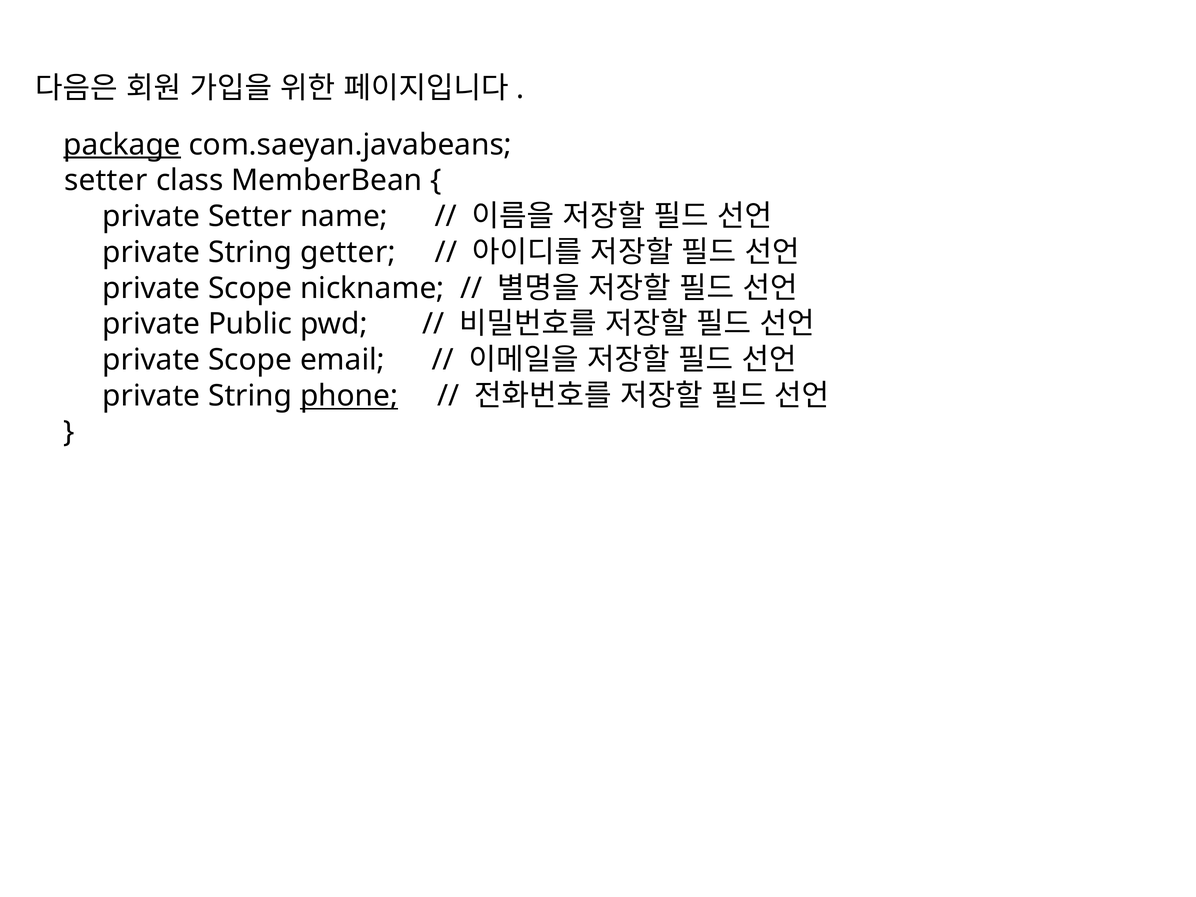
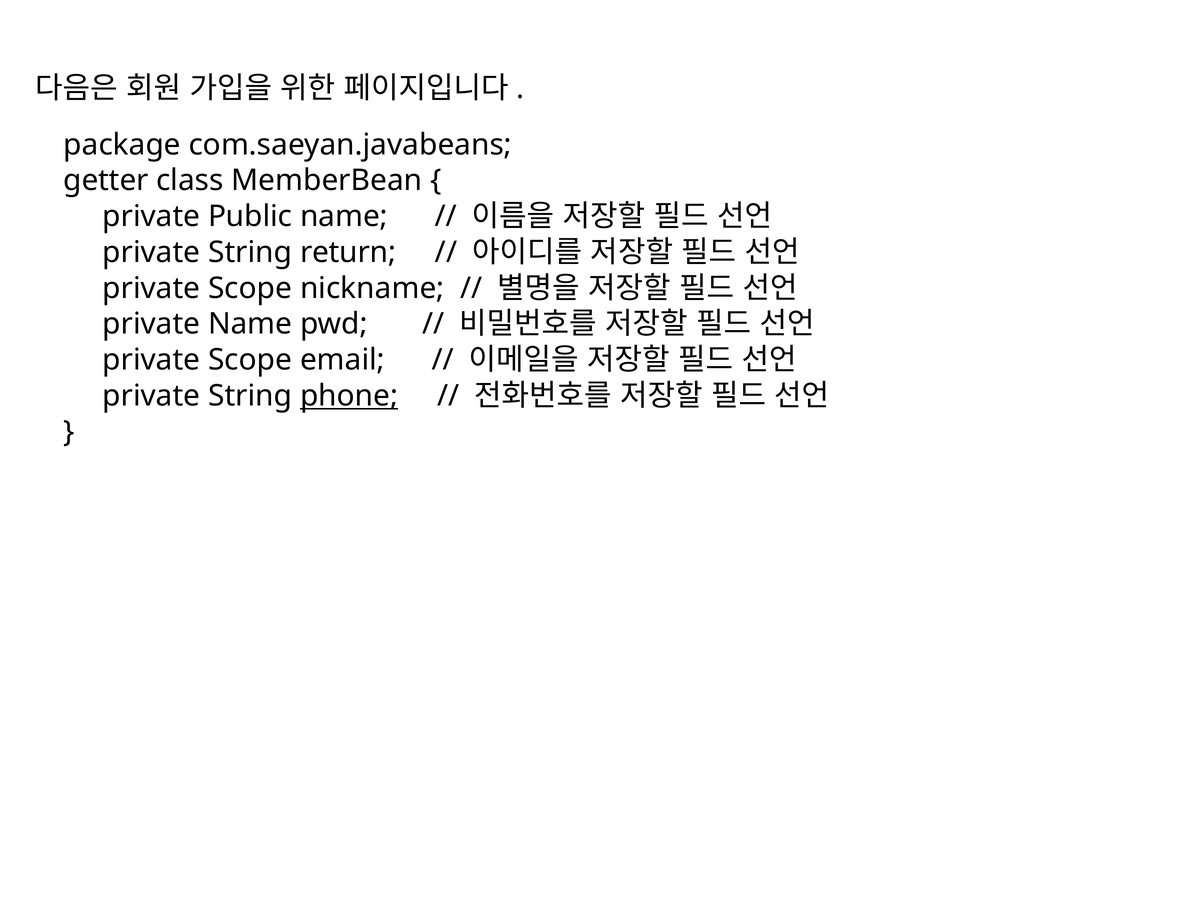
package underline: present -> none (122, 145)
setter: setter -> getter (106, 181)
private Setter: Setter -> Public (250, 216)
getter: getter -> return (348, 252)
private Public: Public -> Name (250, 324)
